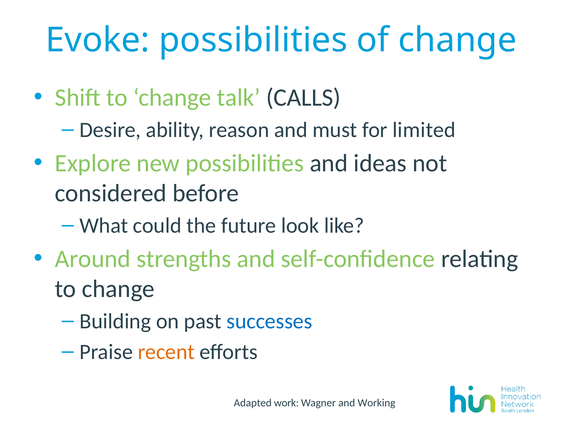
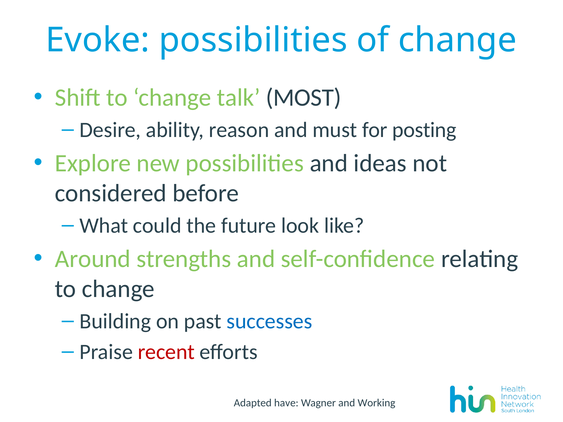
CALLS: CALLS -> MOST (304, 98)
limited: limited -> posting (424, 130)
recent colour: orange -> red (166, 352)
work: work -> have (286, 403)
